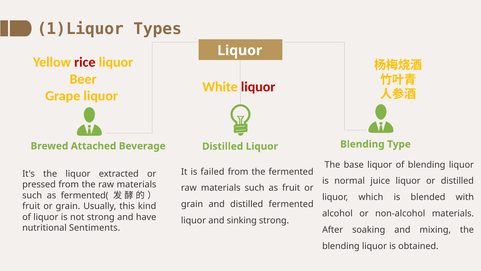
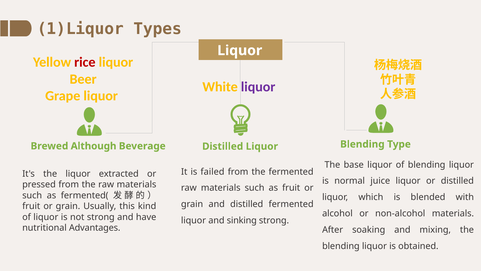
liquor colour: red -> purple (258, 87)
Attached: Attached -> Although (94, 146)
Sentiments: Sentiments -> Advantages (95, 228)
